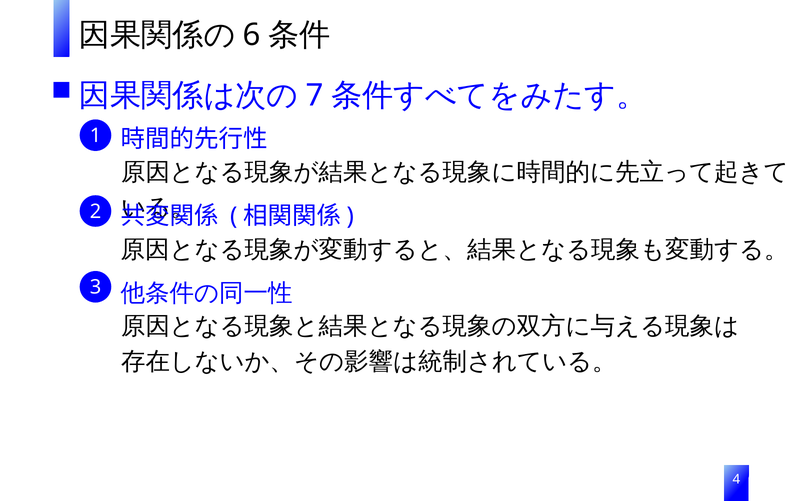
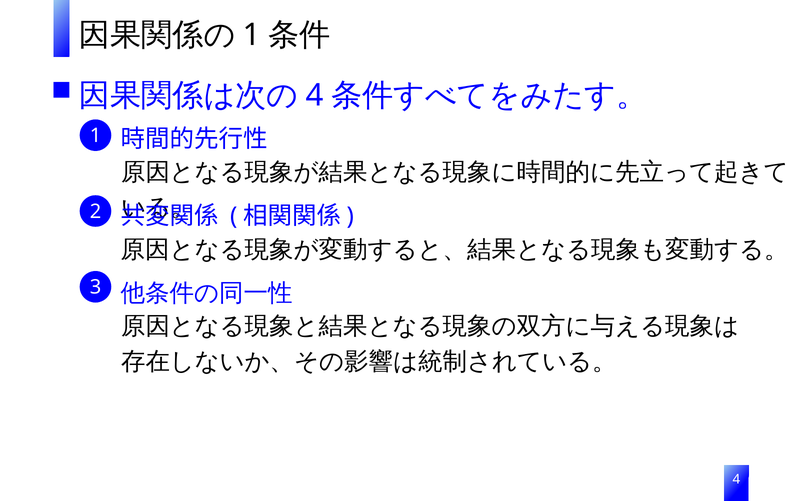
6: 6 -> 1 (252, 35)
7: 7 -> 4 (315, 95)
